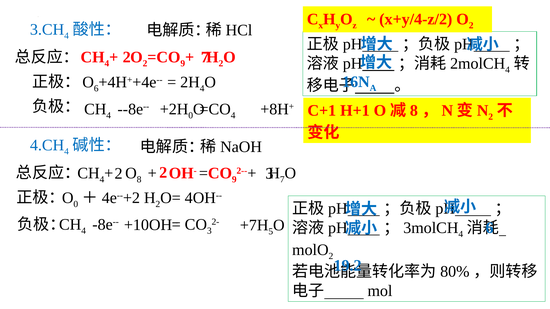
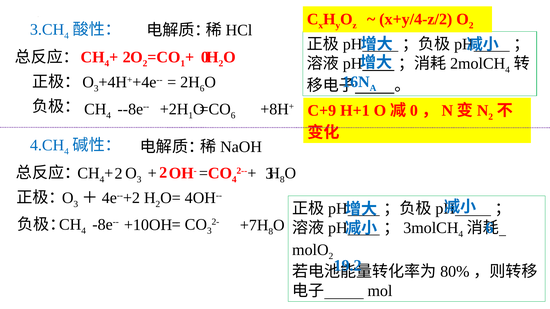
9: 9 -> 1 (183, 63)
2 7: 7 -> 0 (205, 57)
6: 6 -> 3 (96, 89)
4: 4 -> 6 (202, 89)
4: 4 -> 6 (233, 115)
0: 0 -> 1 (191, 116)
C+1: C+1 -> C+9 (322, 111)
8: 8 -> 0 (414, 111)
8: 8 -> 3 (139, 180)
9: 9 -> 4 (234, 180)
7: 7 -> 8 (282, 180)
0: 0 -> 3 (76, 205)
5: 5 -> 8 (271, 232)
